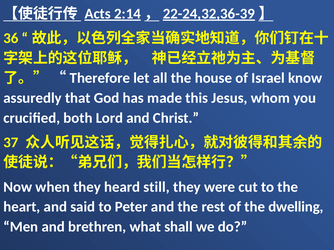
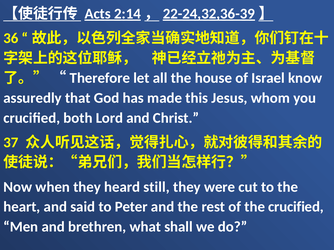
the dwelling: dwelling -> crucified (296, 207)
